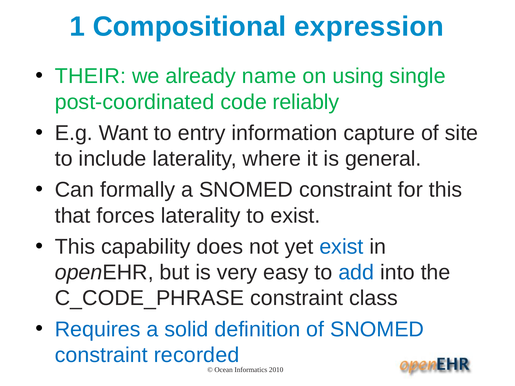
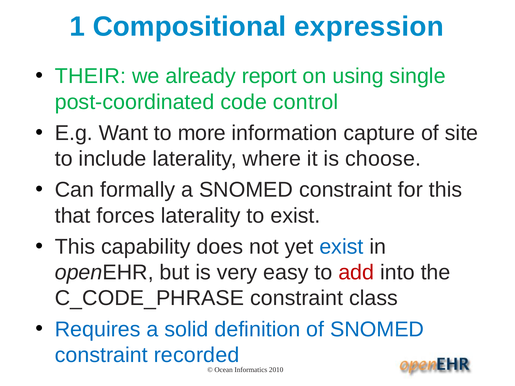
name: name -> report (269, 76)
reliably: reliably -> control (306, 102)
entry: entry -> more (202, 133)
general: general -> choose (383, 159)
add colour: blue -> red (356, 273)
